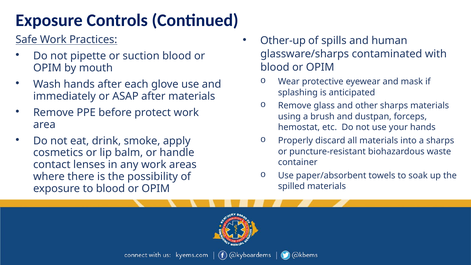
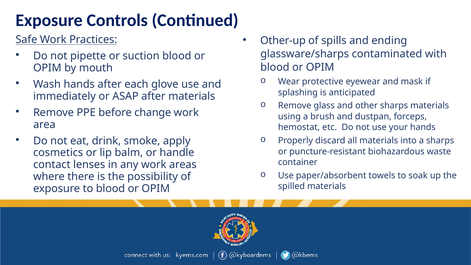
human: human -> ending (389, 41)
protect: protect -> change (153, 113)
